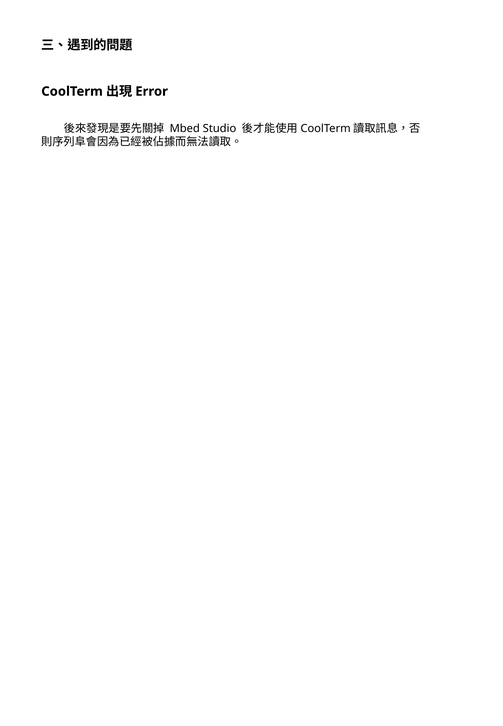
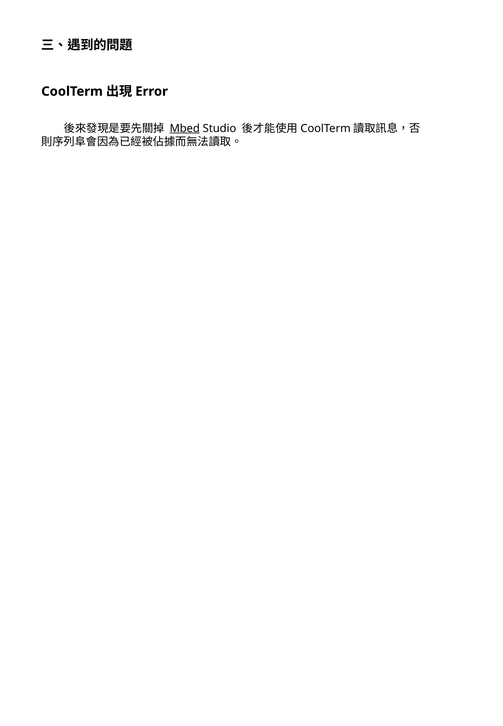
Mbed underline: none -> present (185, 128)
